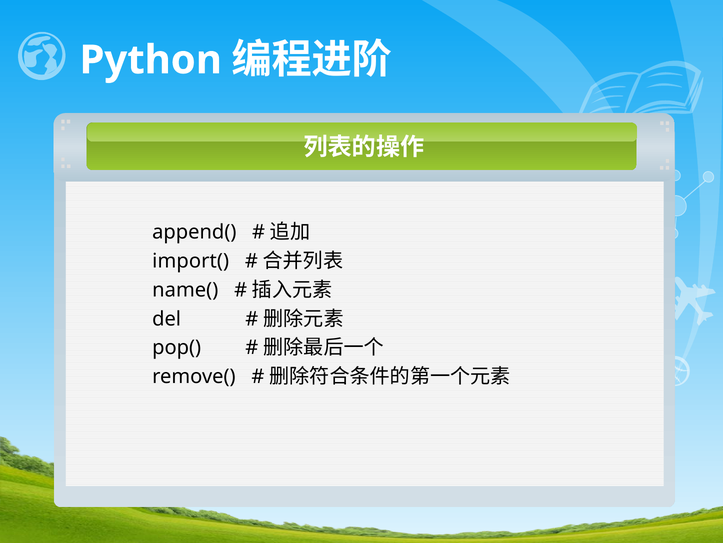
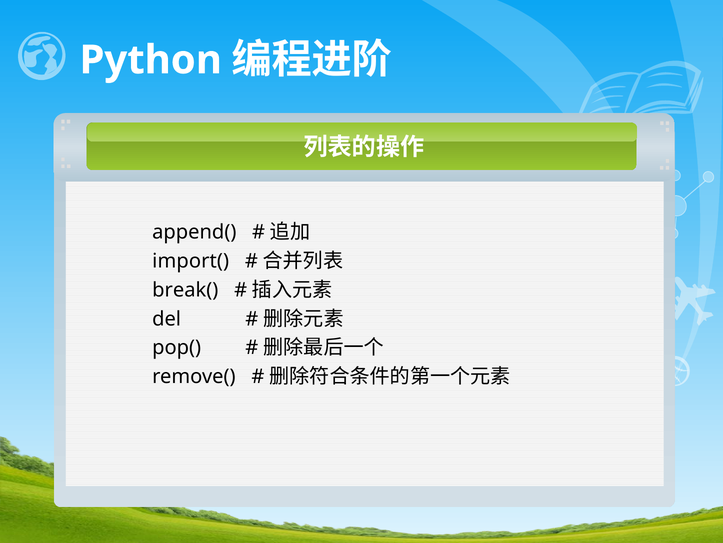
name(: name( -> break( (185, 290)
